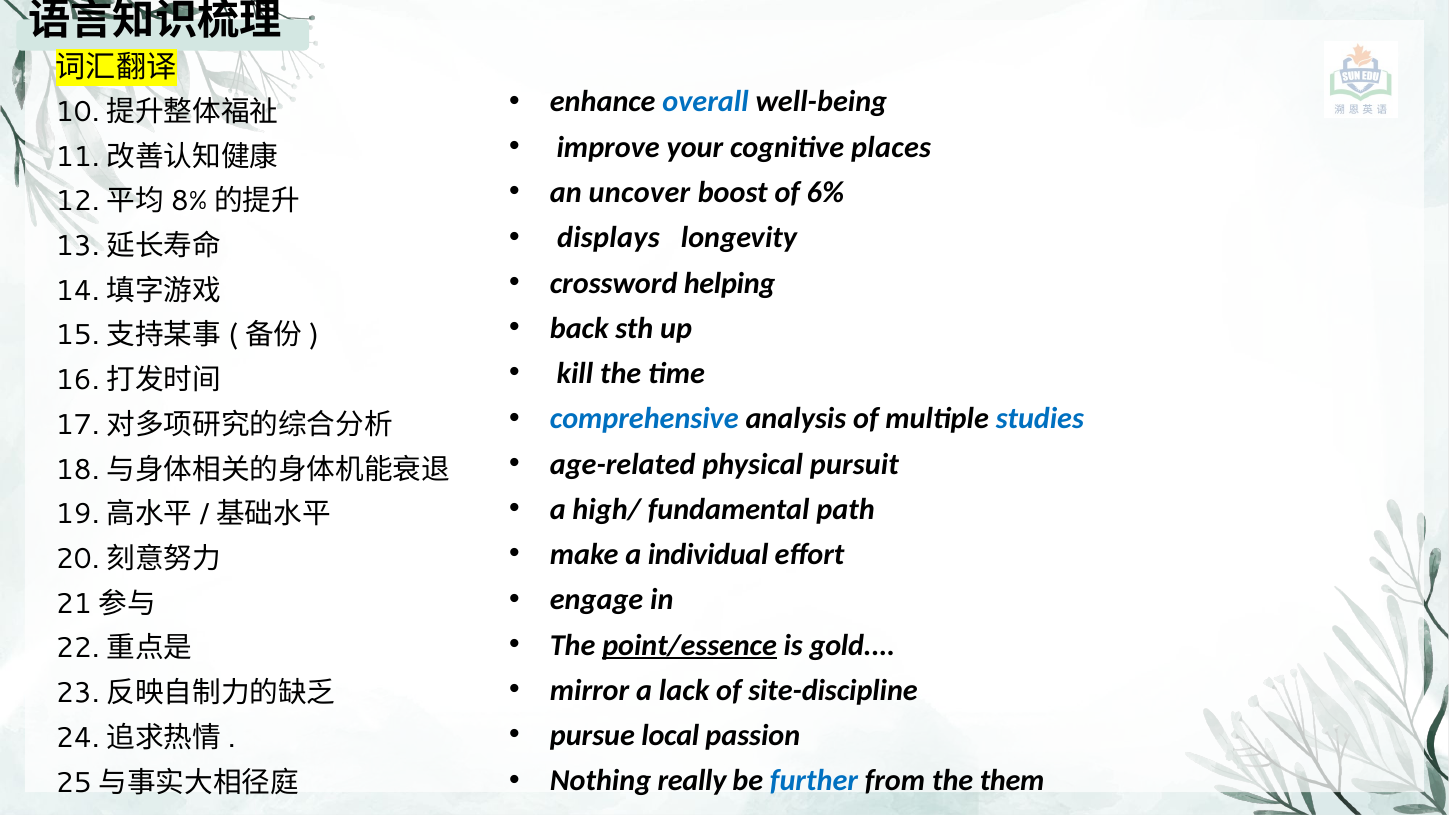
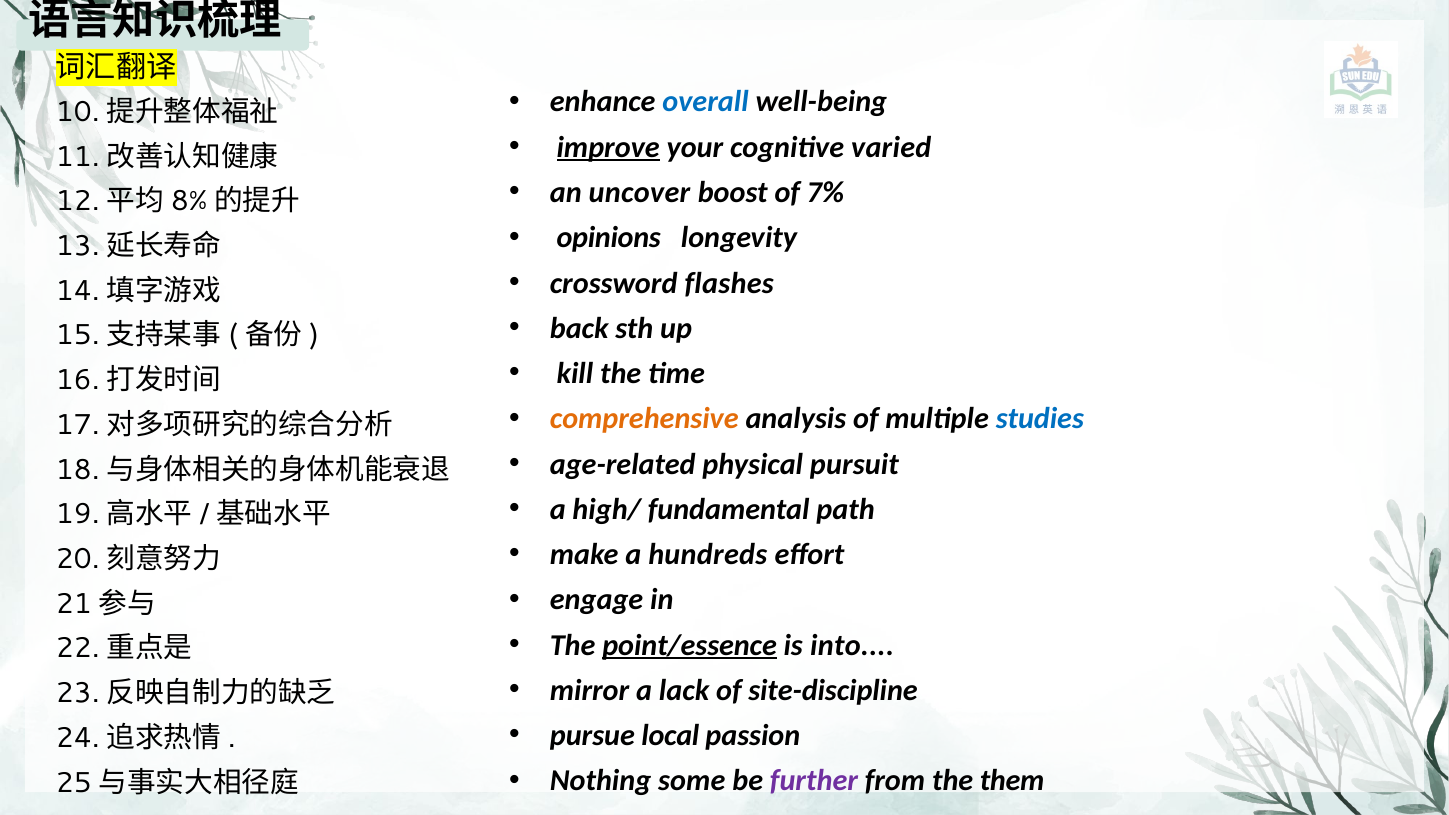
improve underline: none -> present (608, 147)
places: places -> varied (891, 147)
6%: 6% -> 7% (825, 193)
displays: displays -> opinions (609, 238)
helping: helping -> flashes (729, 283)
comprehensive colour: blue -> orange (644, 419)
individual: individual -> hundreds (708, 555)
gold: gold -> into (852, 645)
really: really -> some (692, 781)
further colour: blue -> purple (814, 781)
